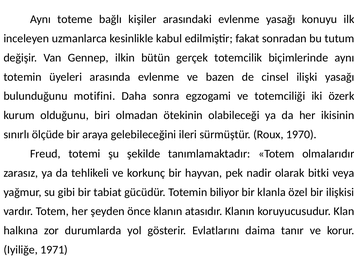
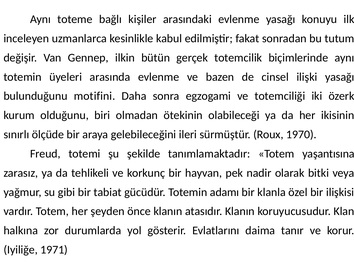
olmalarıdır: olmalarıdır -> yaşantısına (328, 154)
biliyor: biliyor -> adamı (225, 193)
